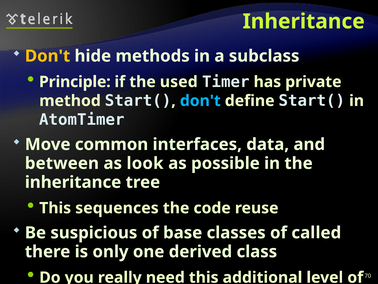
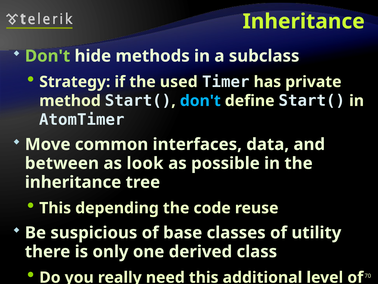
Don't colour: yellow -> light green (48, 56)
Principle: Principle -> Strategy (75, 82)
sequences: sequences -> depending (117, 208)
called: called -> utility (316, 232)
